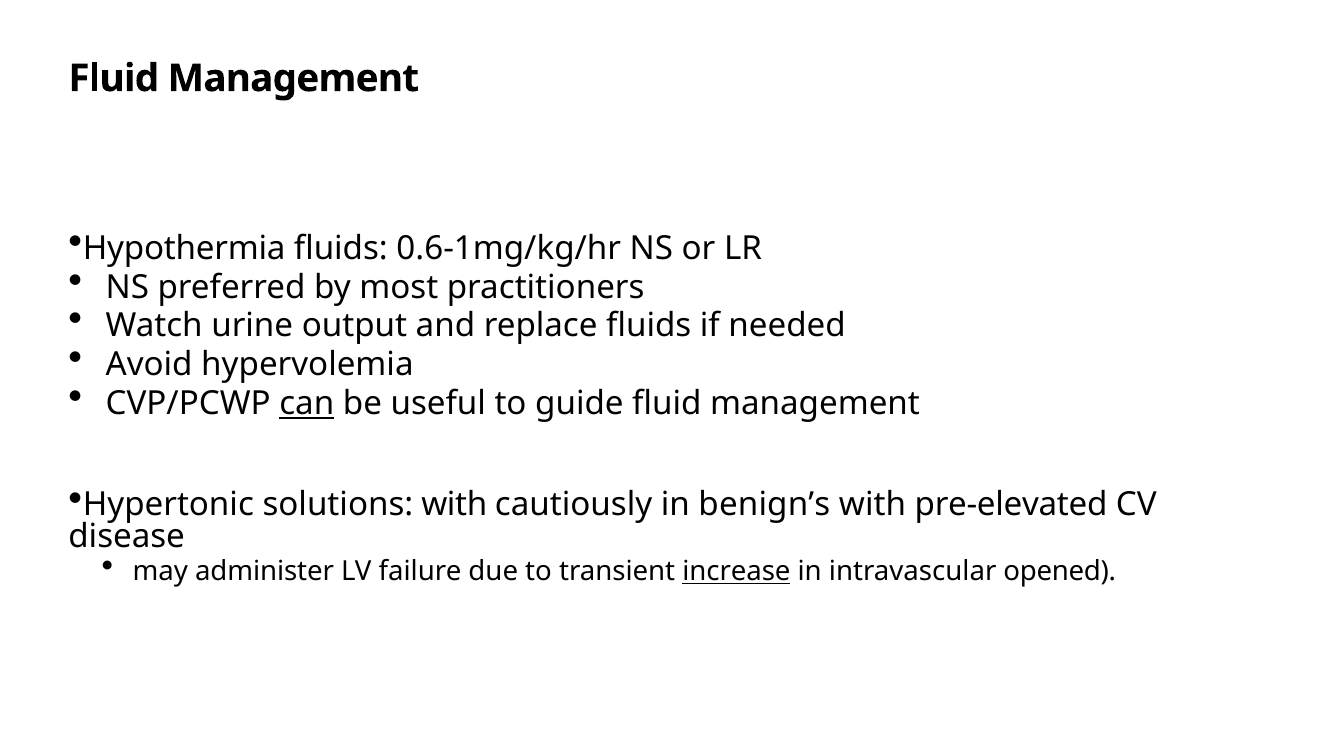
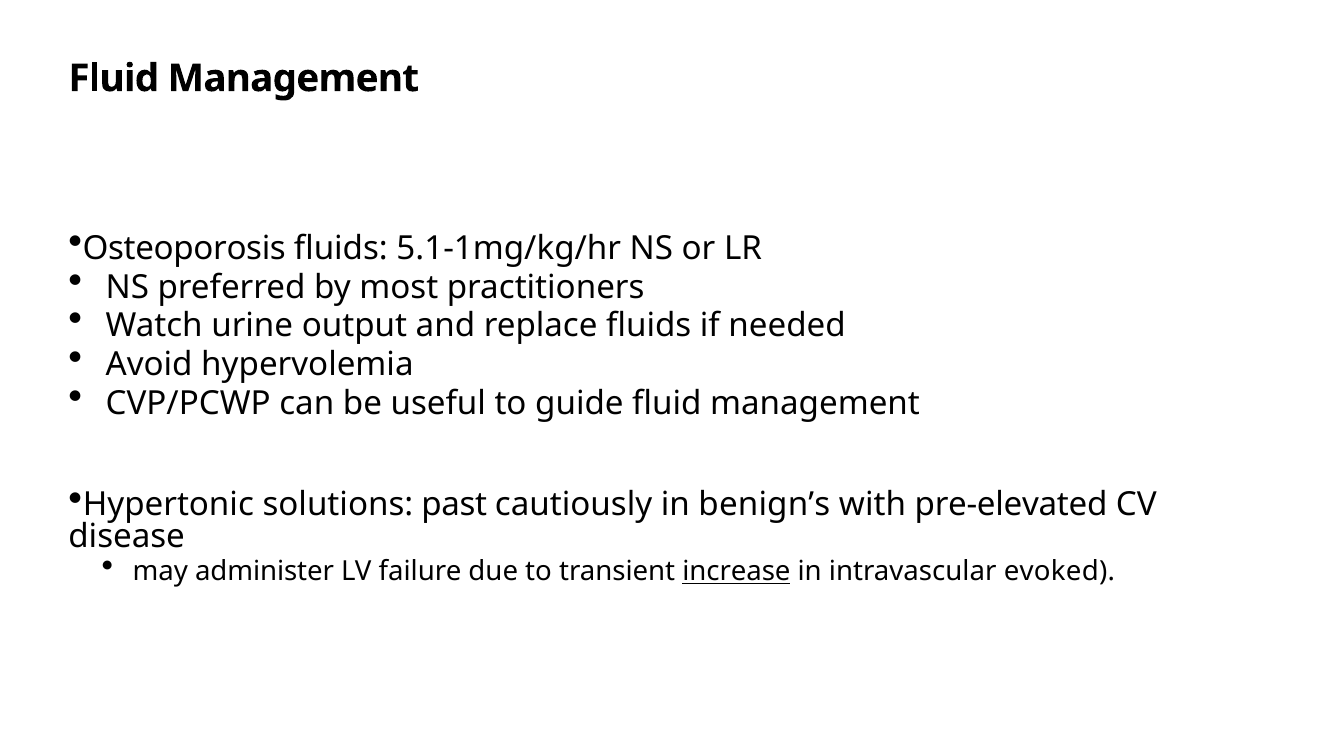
Hypothermia: Hypothermia -> Osteoporosis (184, 248)
0.6-1mg/kg/hr: 0.6-1mg/kg/hr -> 5.1-1mg/kg/hr (509, 248)
can underline: present -> none (307, 403)
solutions with: with -> past (454, 505)
opened: opened -> evoked (1059, 572)
